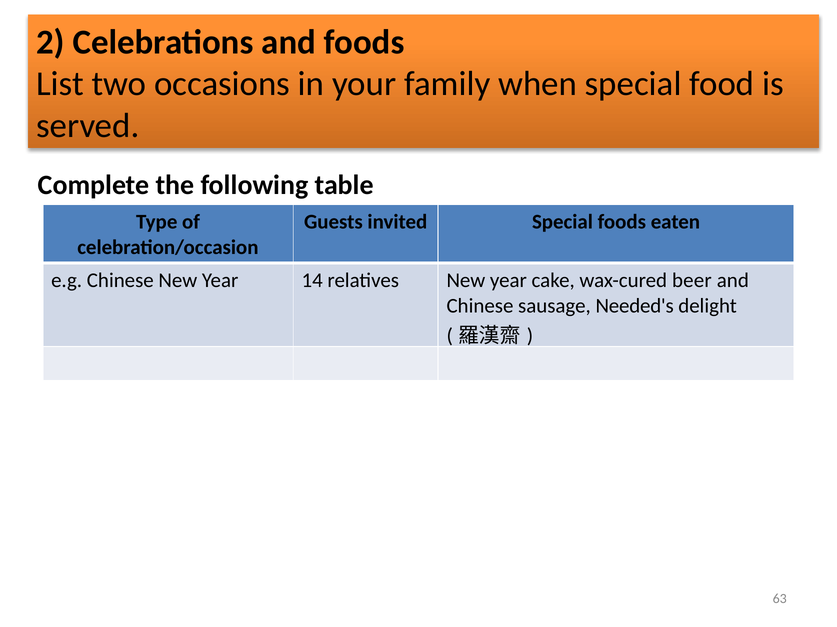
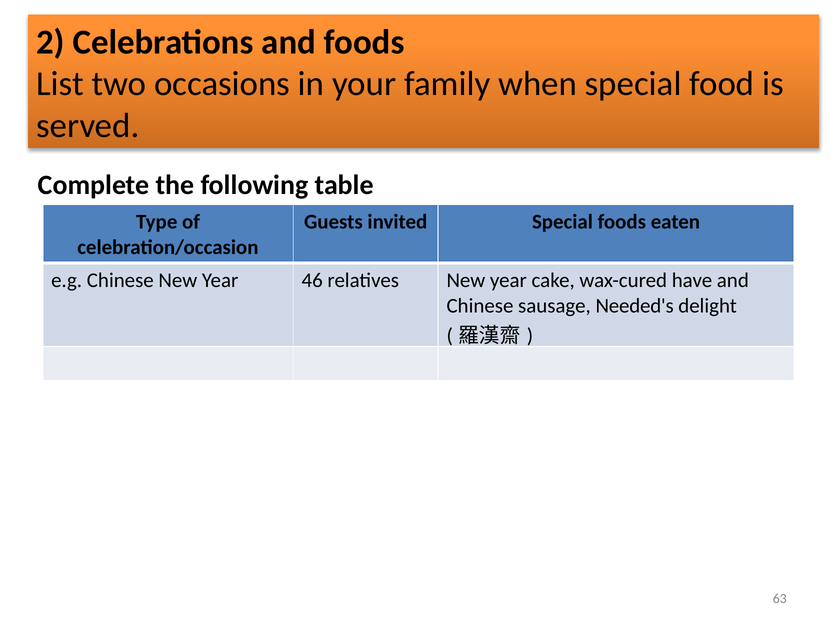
14: 14 -> 46 (312, 281)
beer: beer -> have (692, 281)
